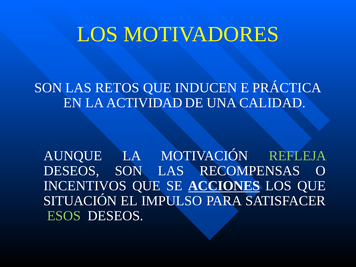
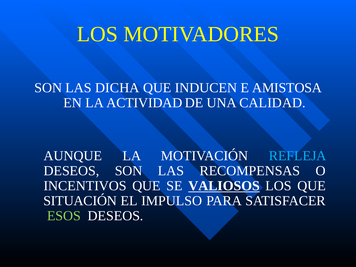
RETOS: RETOS -> DICHA (117, 88)
PRÁCTICA: PRÁCTICA -> AMISTOSA (287, 88)
REFLEJA colour: light green -> light blue (298, 156)
ACCIONES: ACCIONES -> VALIOSOS (224, 186)
